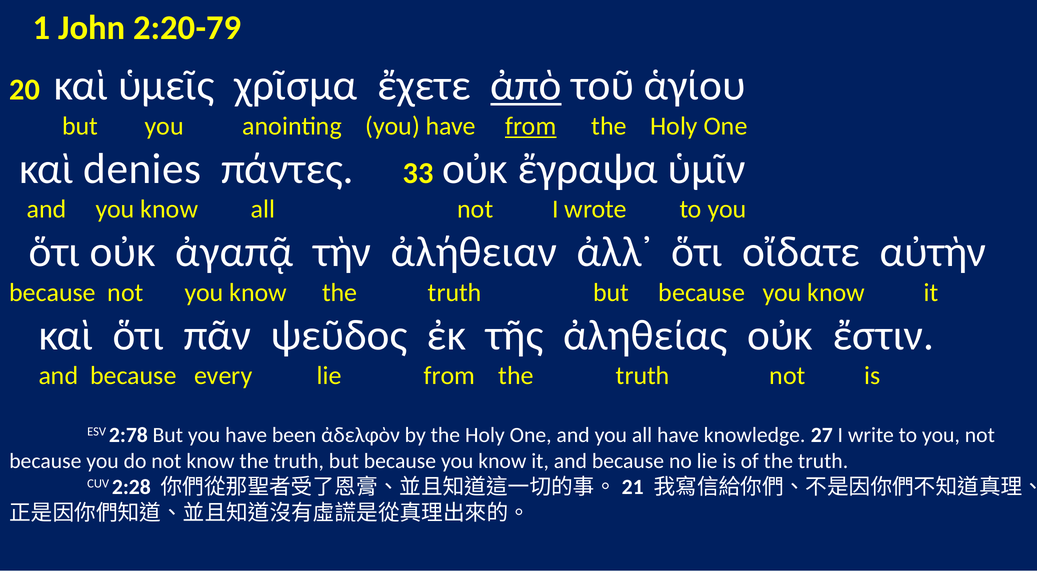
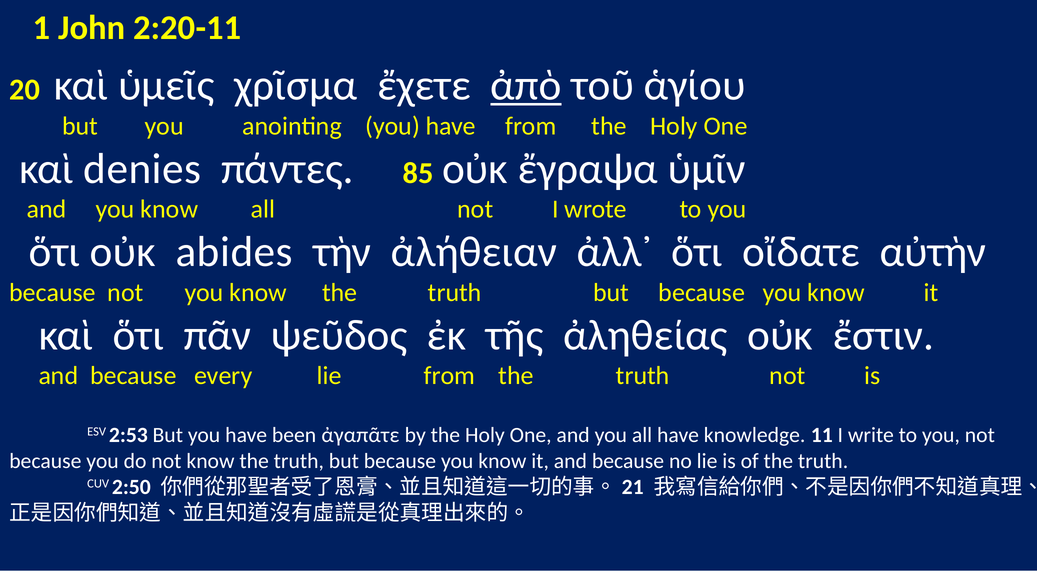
2:20-79: 2:20-79 -> 2:20-11 (187, 28)
from underline: present -> none (531, 126)
33: 33 -> 85 (418, 173)
ἀγαπᾷ: ἀγαπᾷ -> abides (234, 252)
2:78: 2:78 -> 2:53 (128, 435)
ἀδελφὸν: ἀδελφὸν -> ἀγαπᾶτε (360, 435)
27: 27 -> 11 (822, 435)
2:28: 2:28 -> 2:50 (131, 487)
